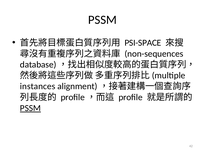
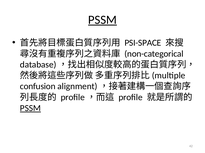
PSSM underline: none -> present (102, 20)
non-sequences: non-sequences -> non-categorical (154, 54)
instances: instances -> confusion (38, 87)
